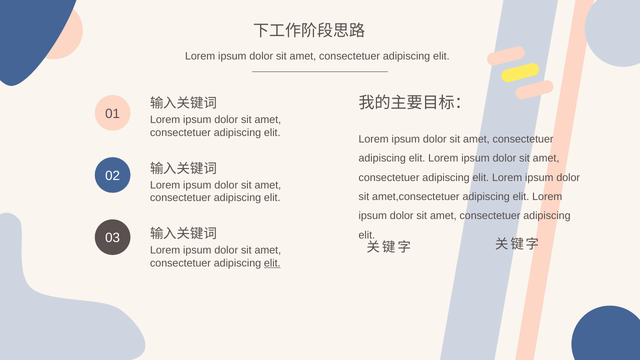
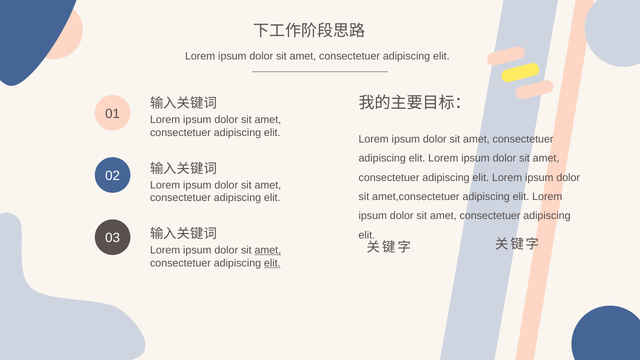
amet underline: none -> present (268, 250)
